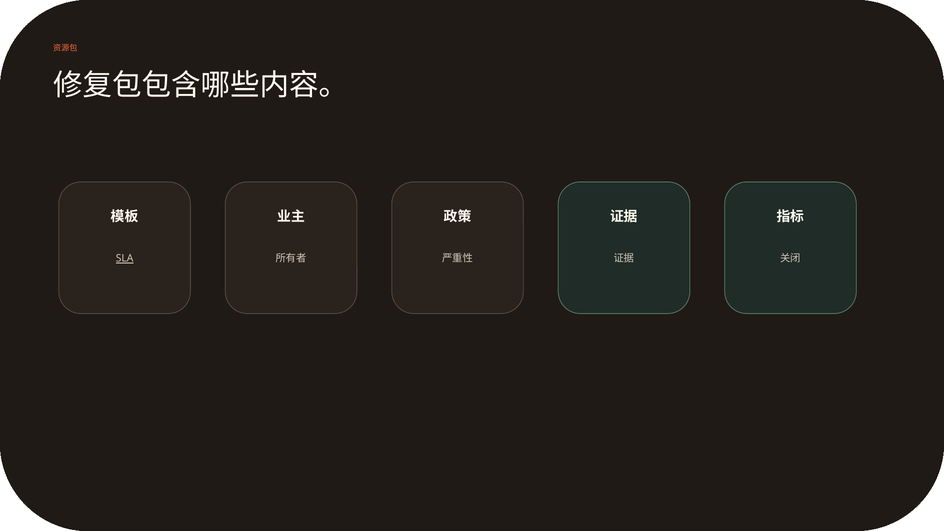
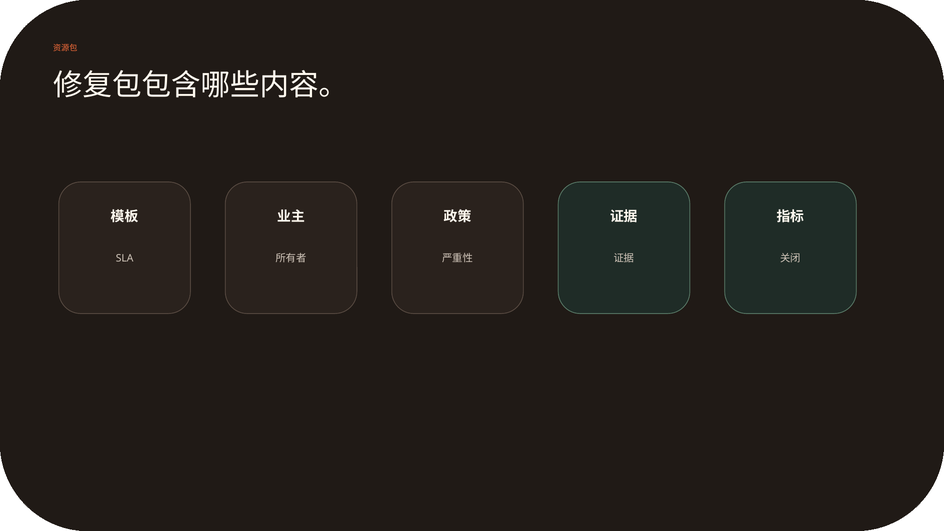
SLA underline: present -> none (125, 259)
